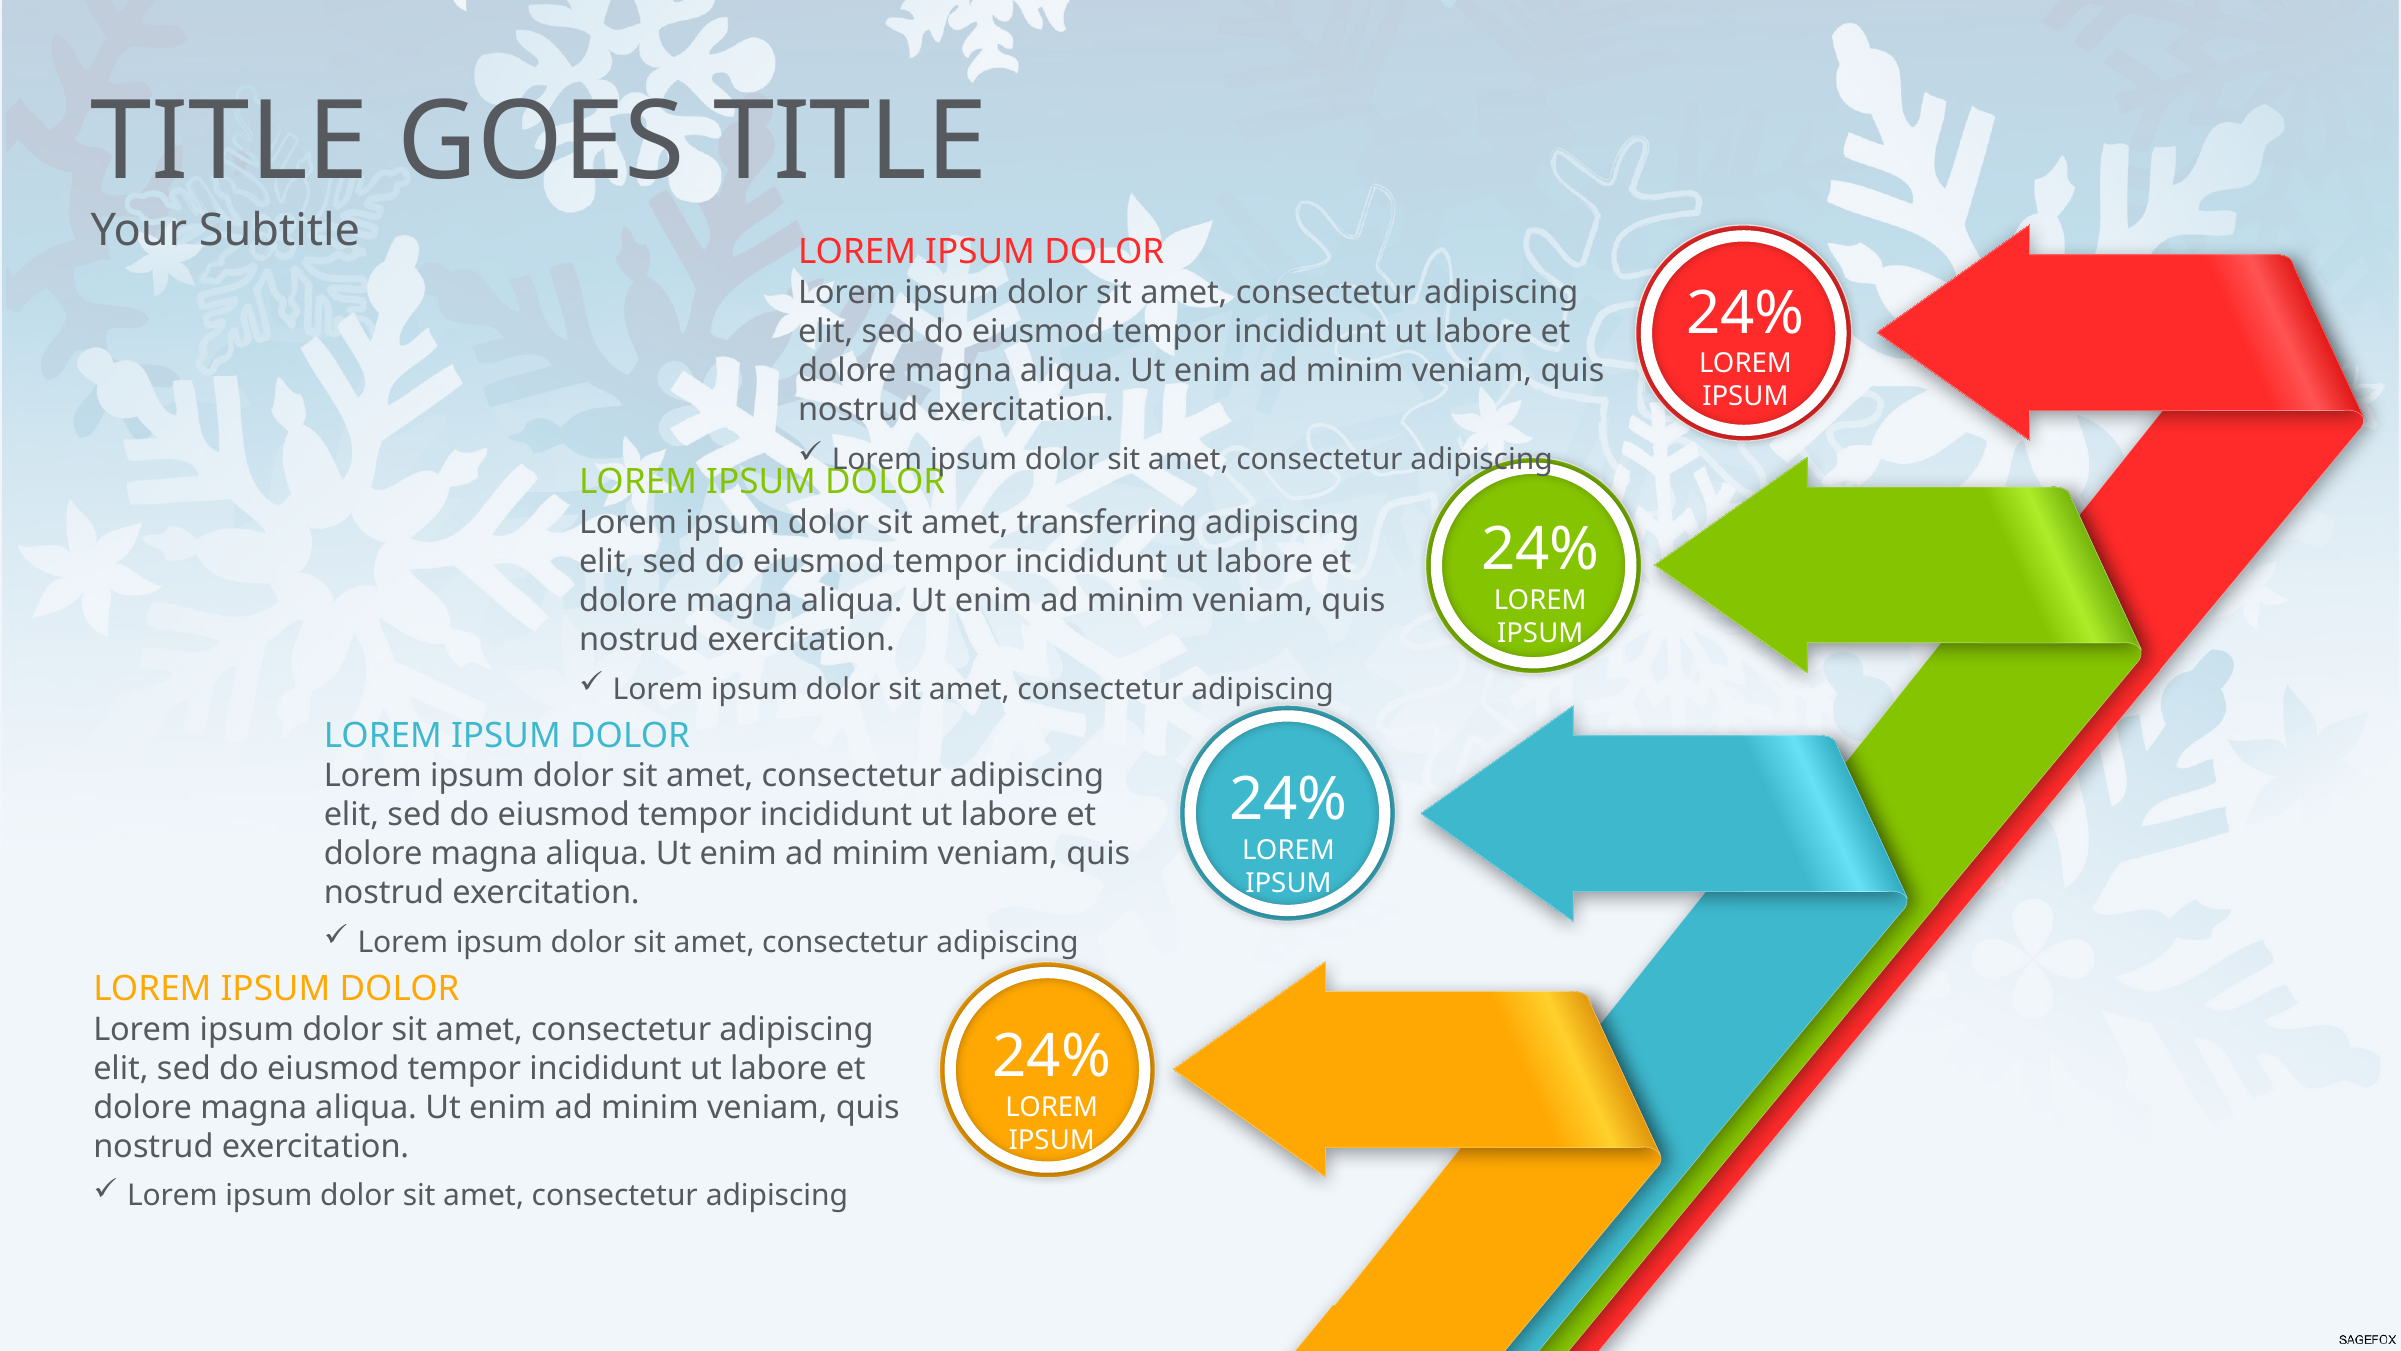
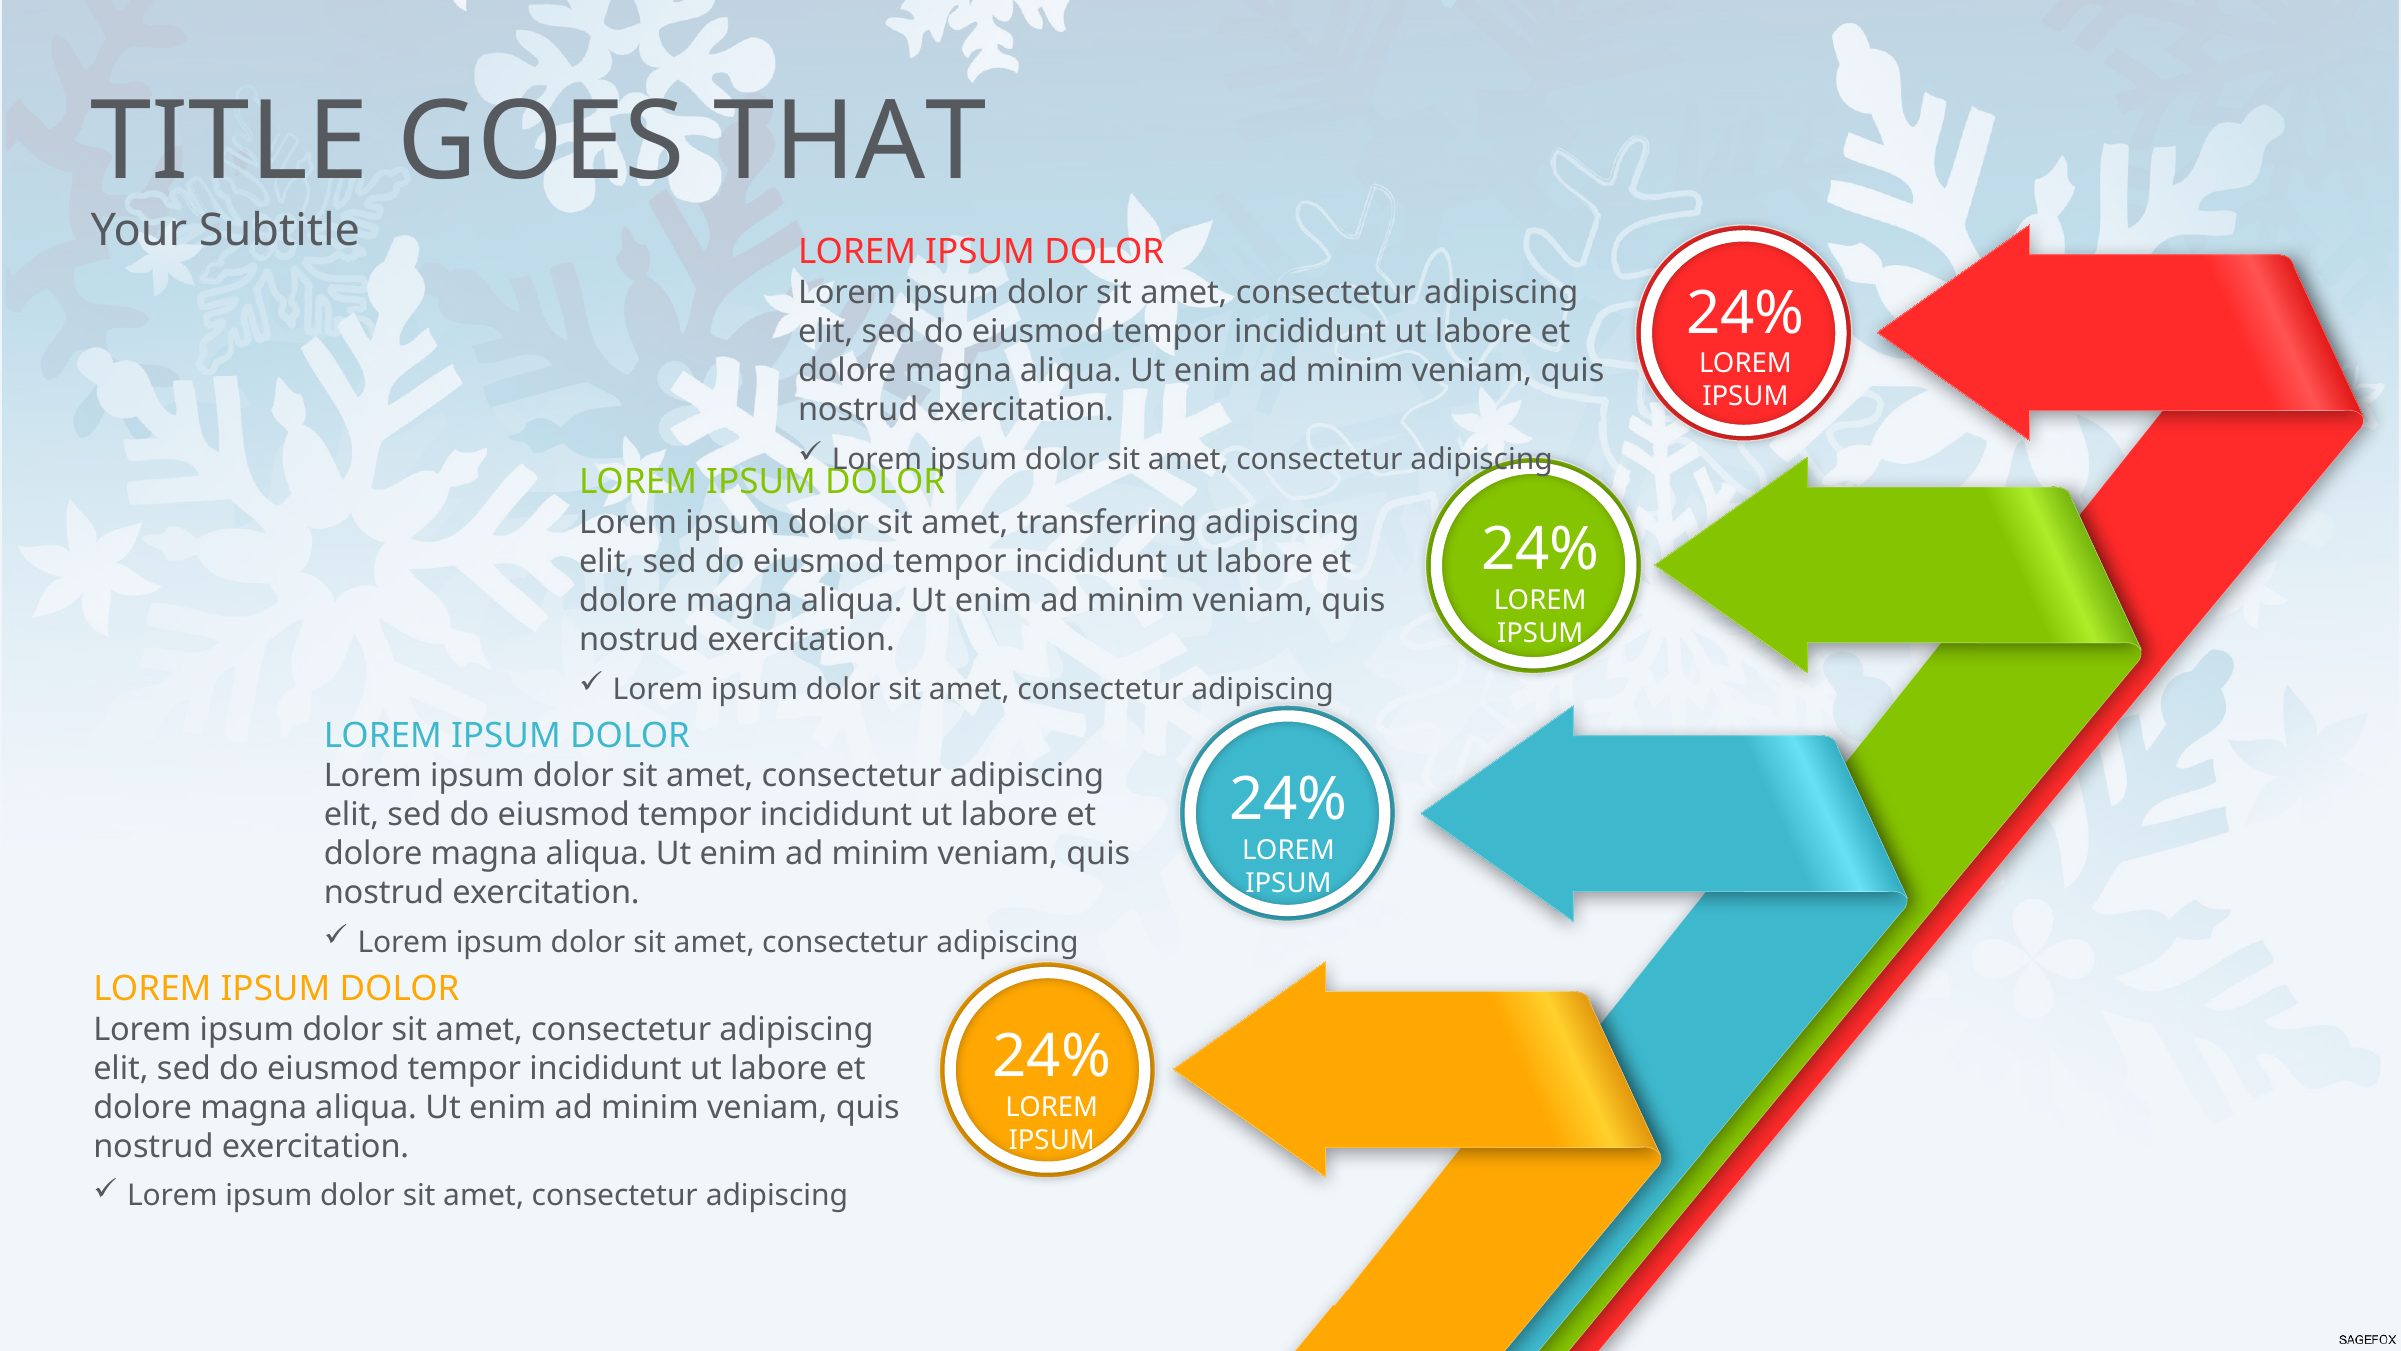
GOES TITLE: TITLE -> THAT (850, 142)
